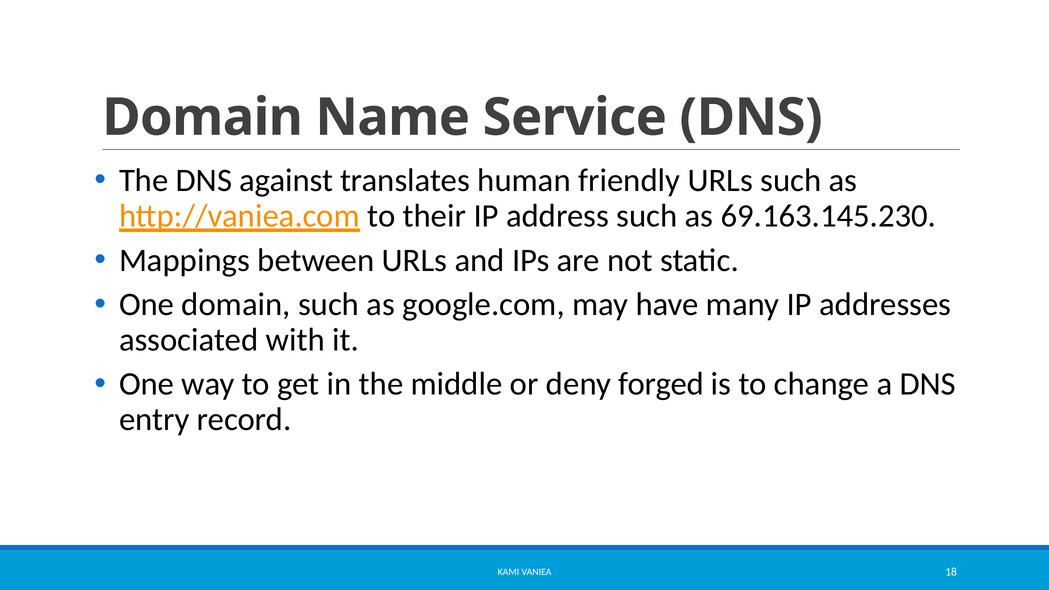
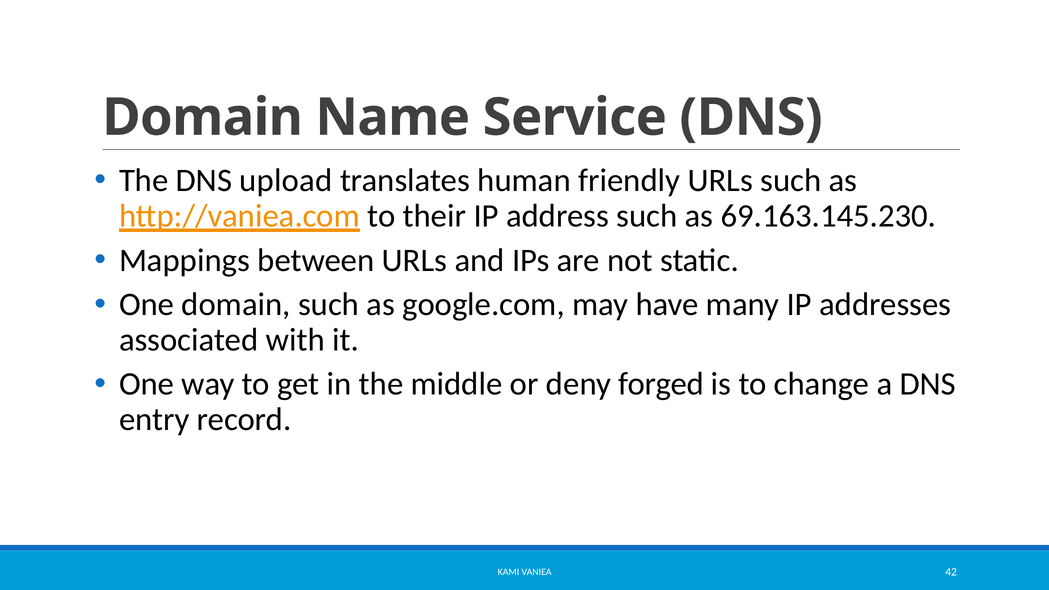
against: against -> upload (286, 180)
18: 18 -> 42 (951, 572)
